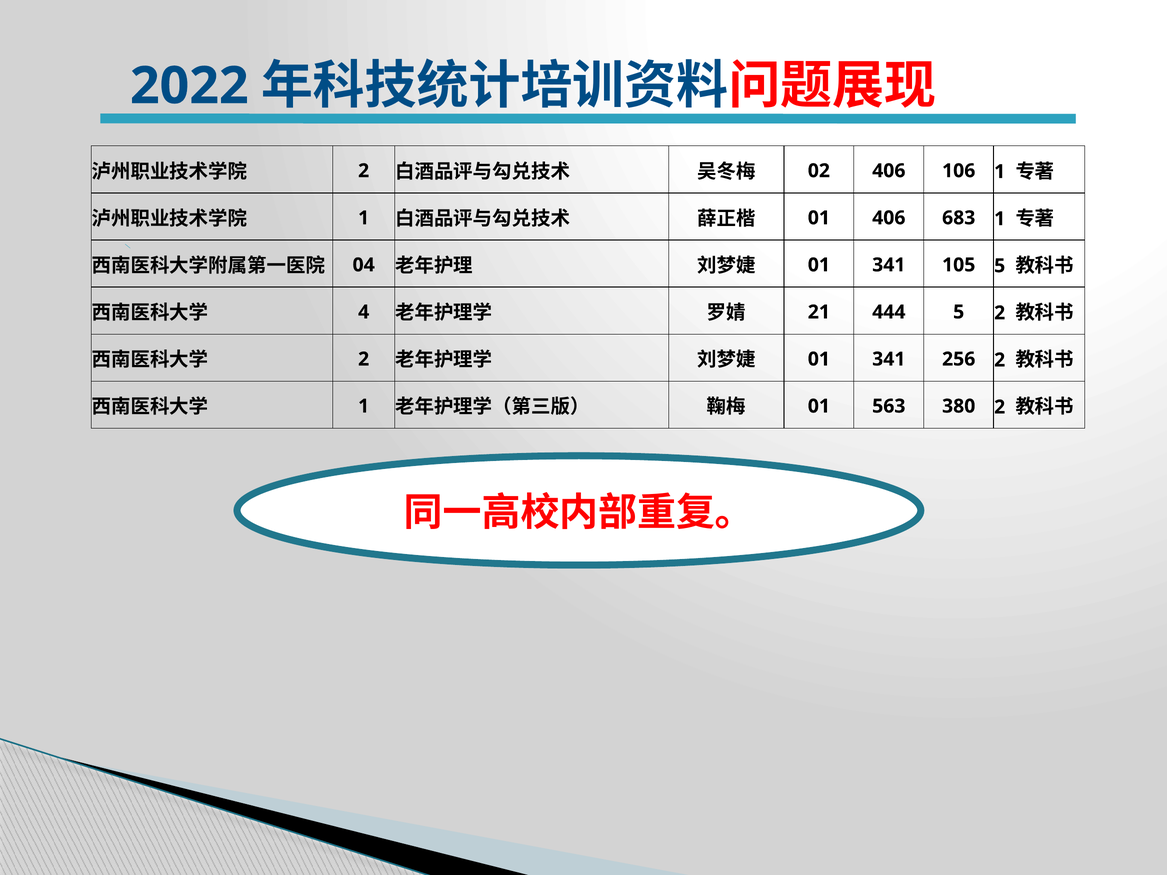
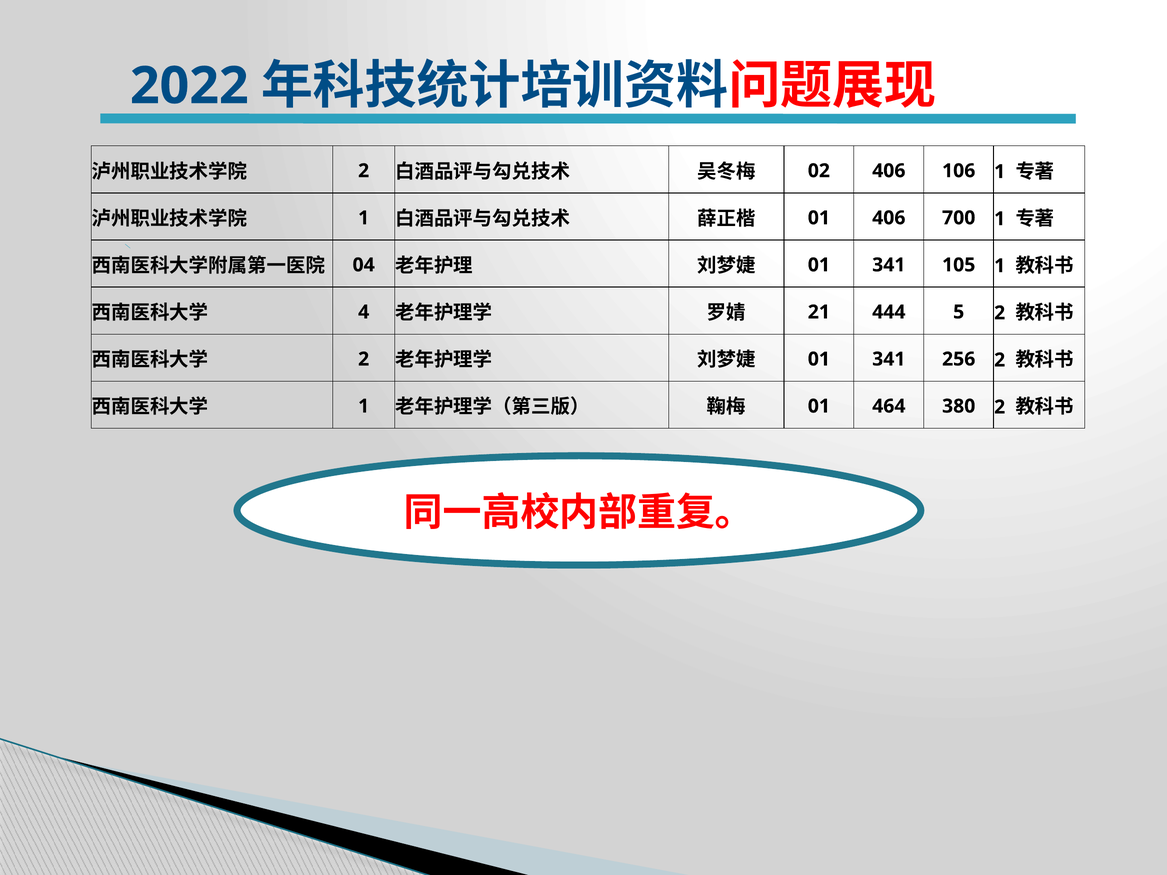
683: 683 -> 700 (959, 218)
105 5: 5 -> 1 (1000, 266)
563: 563 -> 464 (889, 406)
